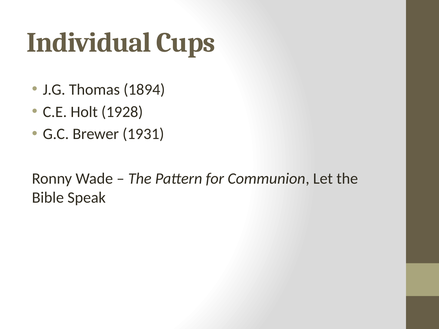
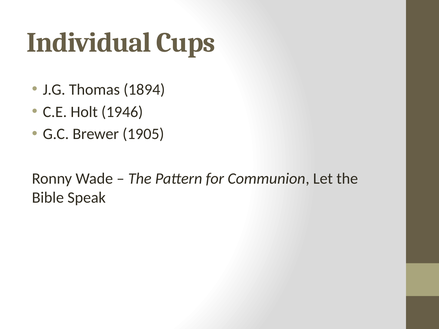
1928: 1928 -> 1946 (122, 112)
1931: 1931 -> 1905 (143, 134)
